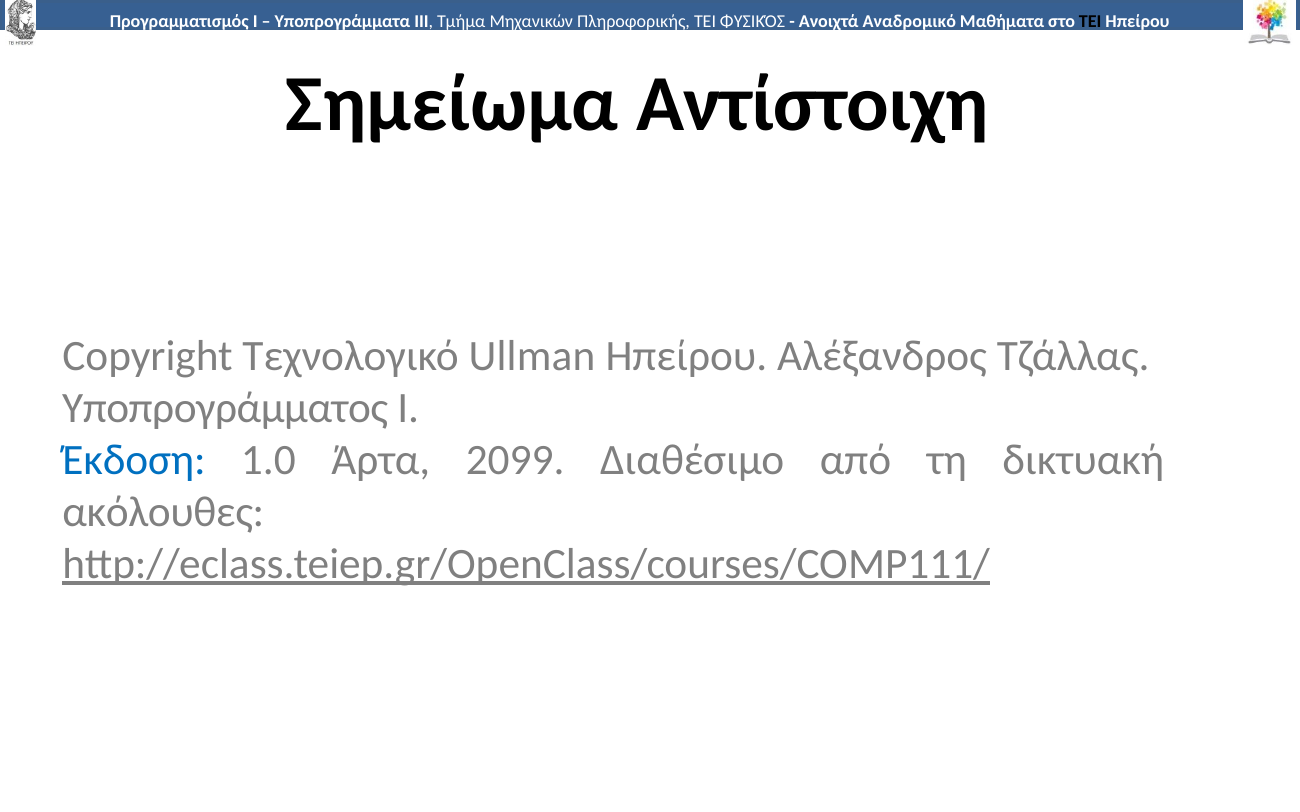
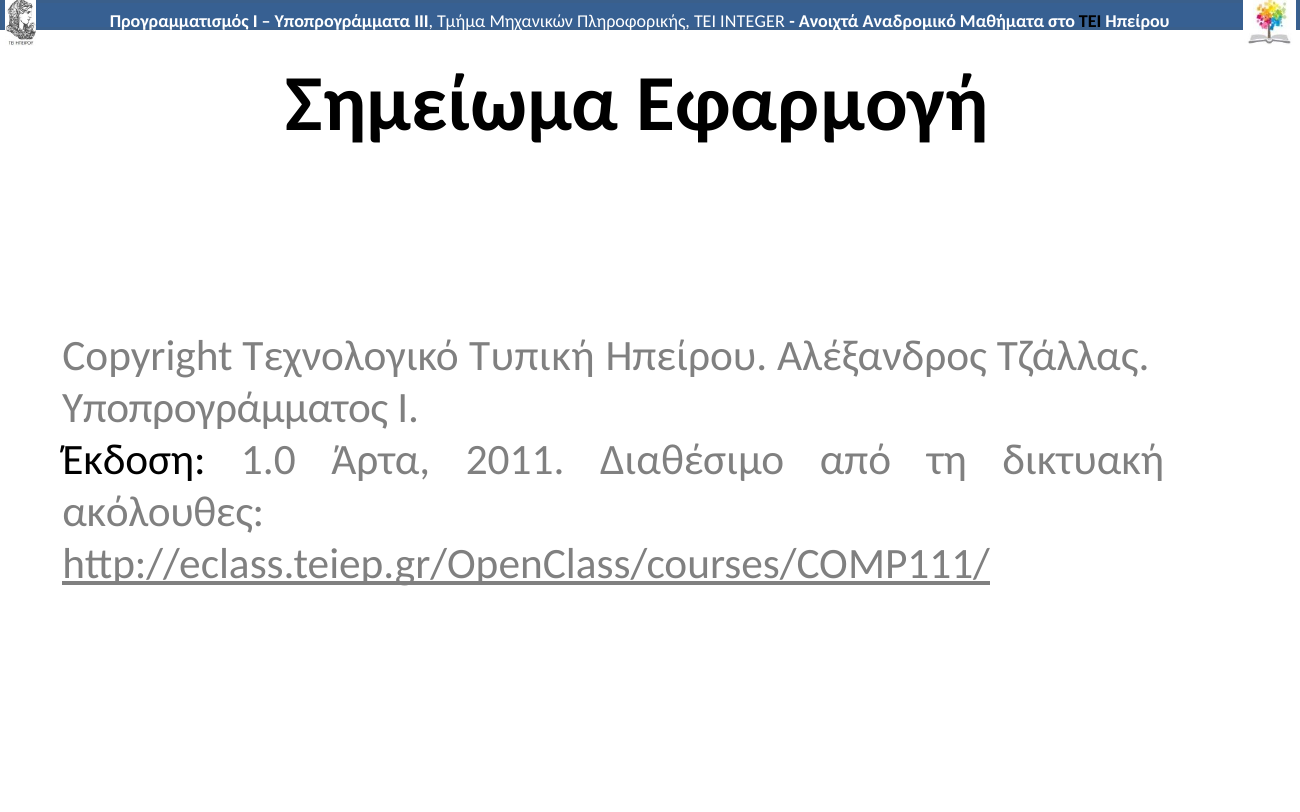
ΦΥΣΙΚΌΣ: ΦΥΣΙΚΌΣ -> INTEGER (753, 21)
Αντίστοιχη: Αντίστοιχη -> Εφαρμογή (812, 105)
Ullman: Ullman -> Τυπική (532, 357)
Έκδοση colour: blue -> black (134, 461)
2099: 2099 -> 2011 (515, 461)
